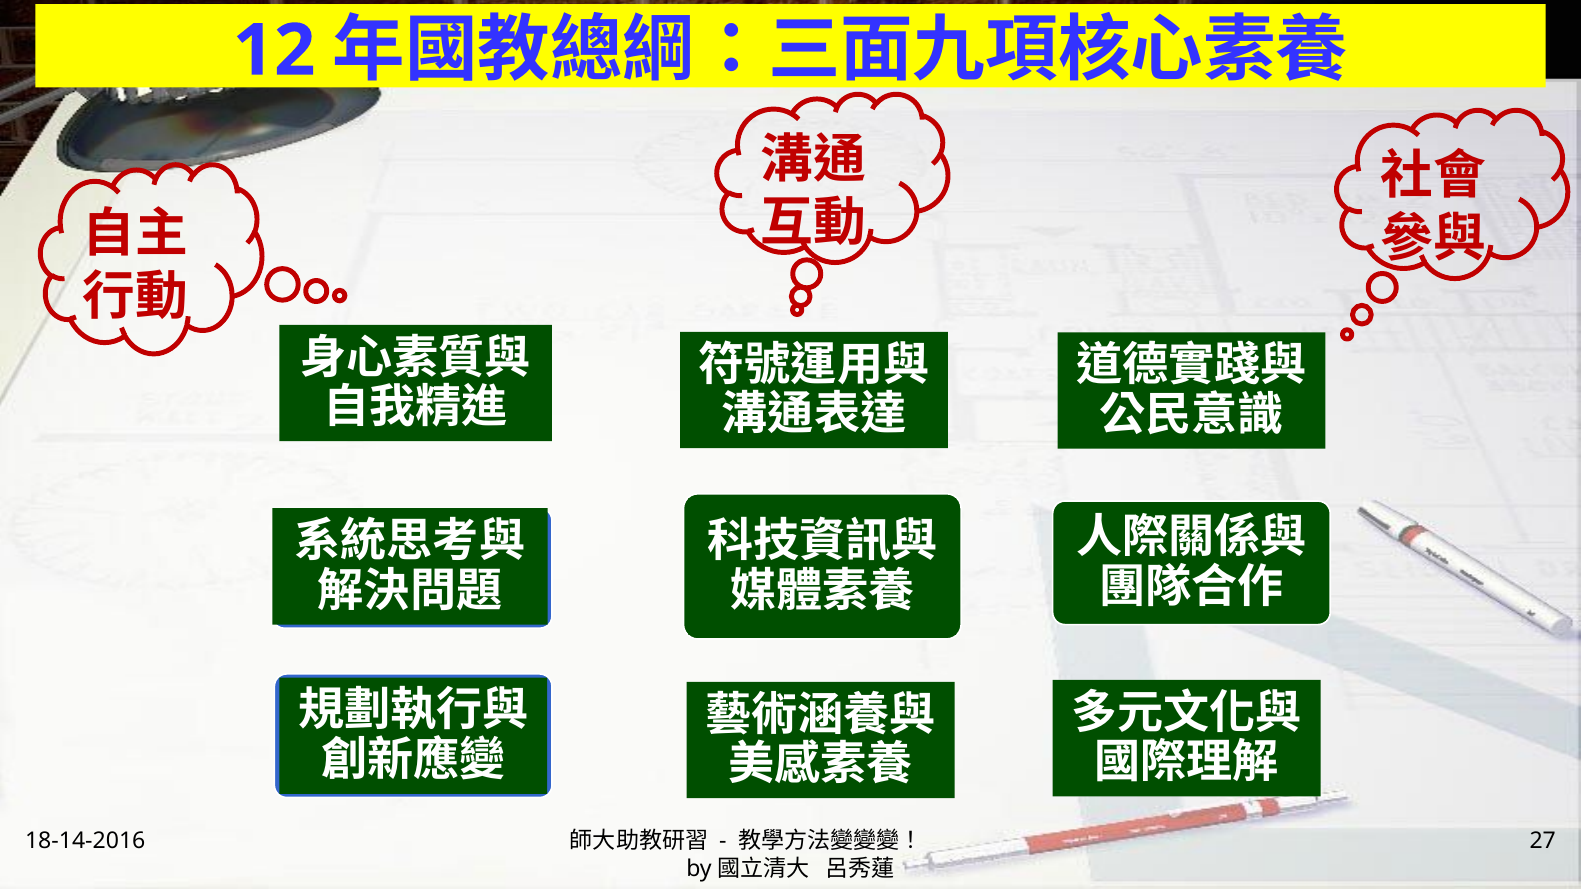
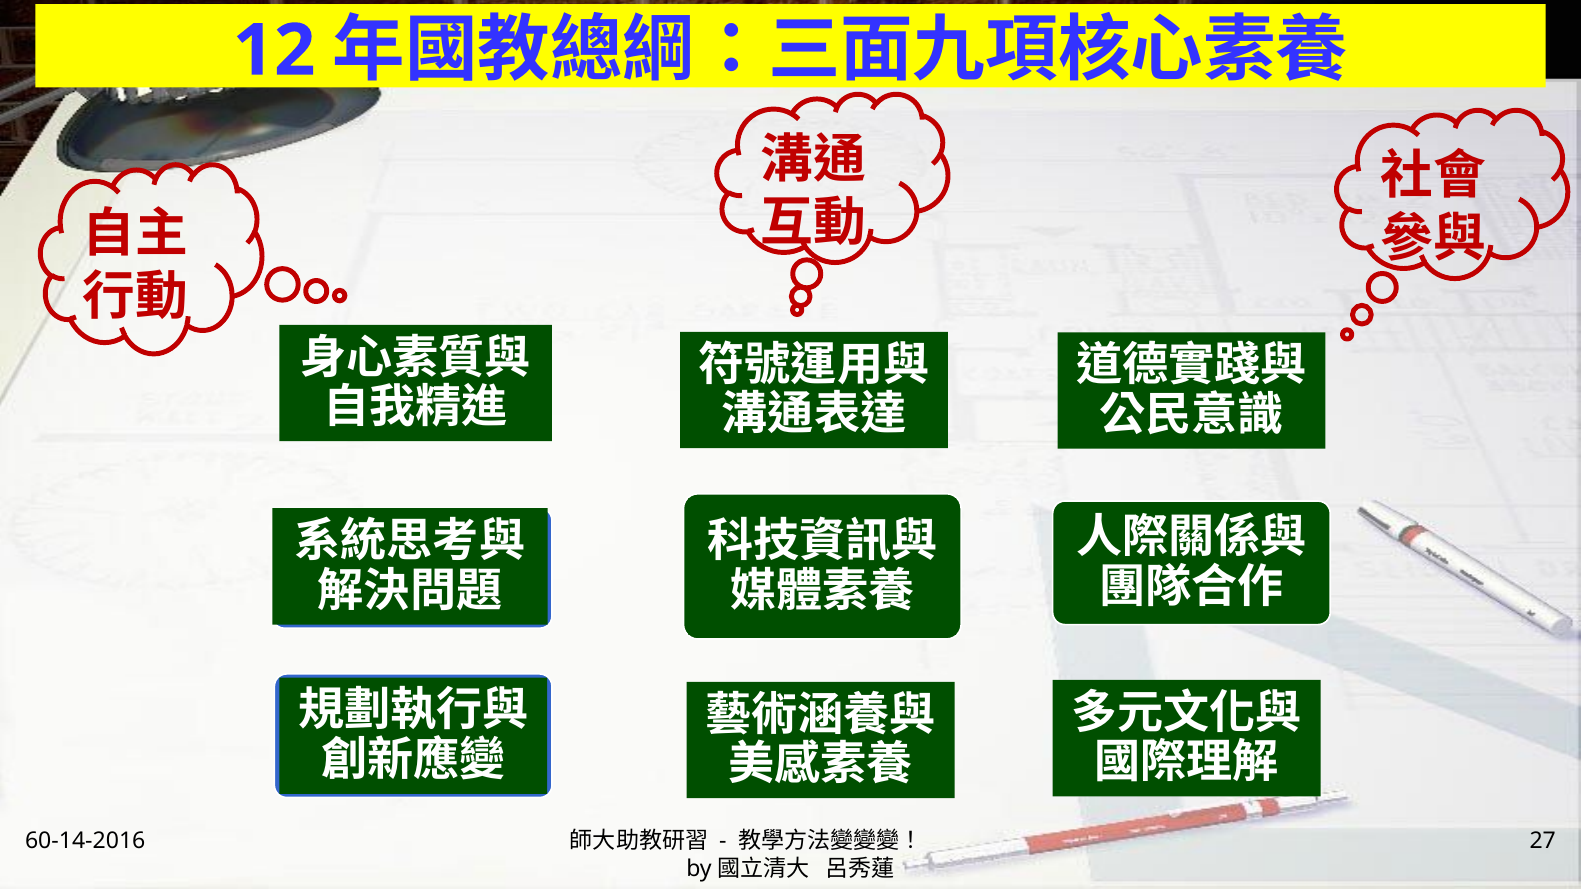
18-14-2016: 18-14-2016 -> 60-14-2016 (85, 842)
